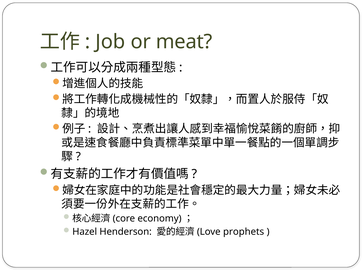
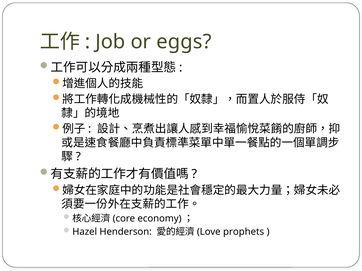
meat: meat -> eggs (184, 42)
